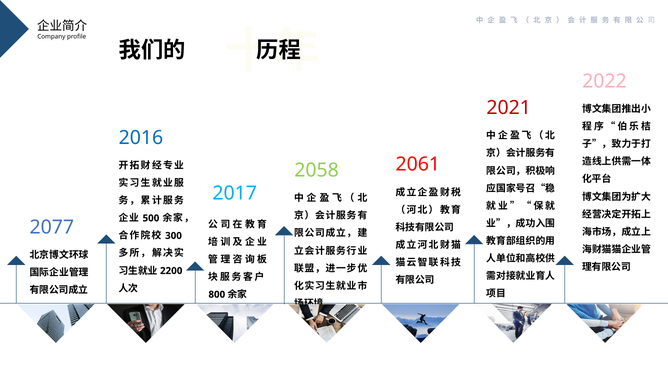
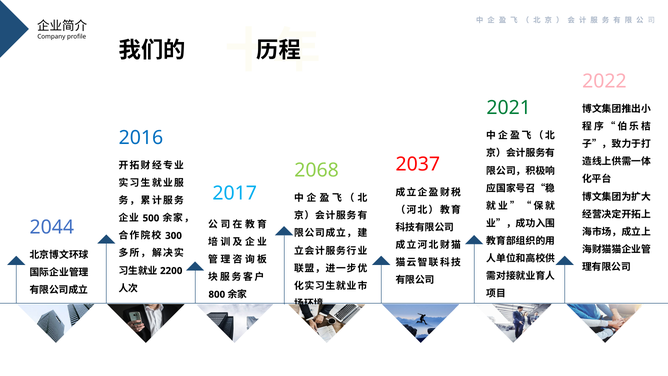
2021 colour: red -> green (509, 108)
2061: 2061 -> 2037 (418, 164)
2058: 2058 -> 2068 (317, 170)
2077: 2077 -> 2044 (52, 227)
